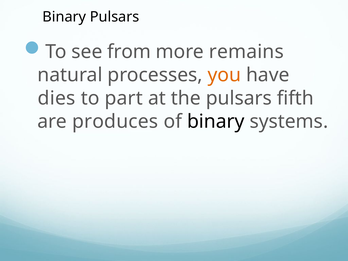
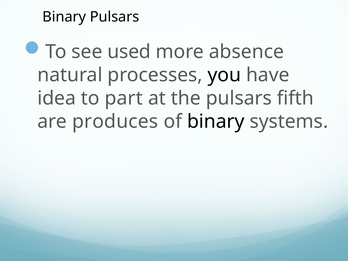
from: from -> used (129, 52)
remains: remains -> absence (246, 52)
you colour: orange -> black (224, 75)
dies: dies -> idea (57, 98)
